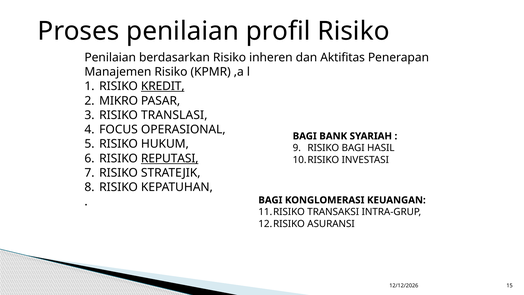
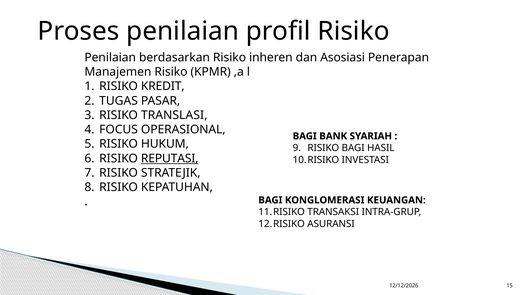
Aktifitas: Aktifitas -> Asosiasi (343, 57)
KREDIT underline: present -> none (163, 86)
MIKRO: MIKRO -> TUGAS (119, 101)
